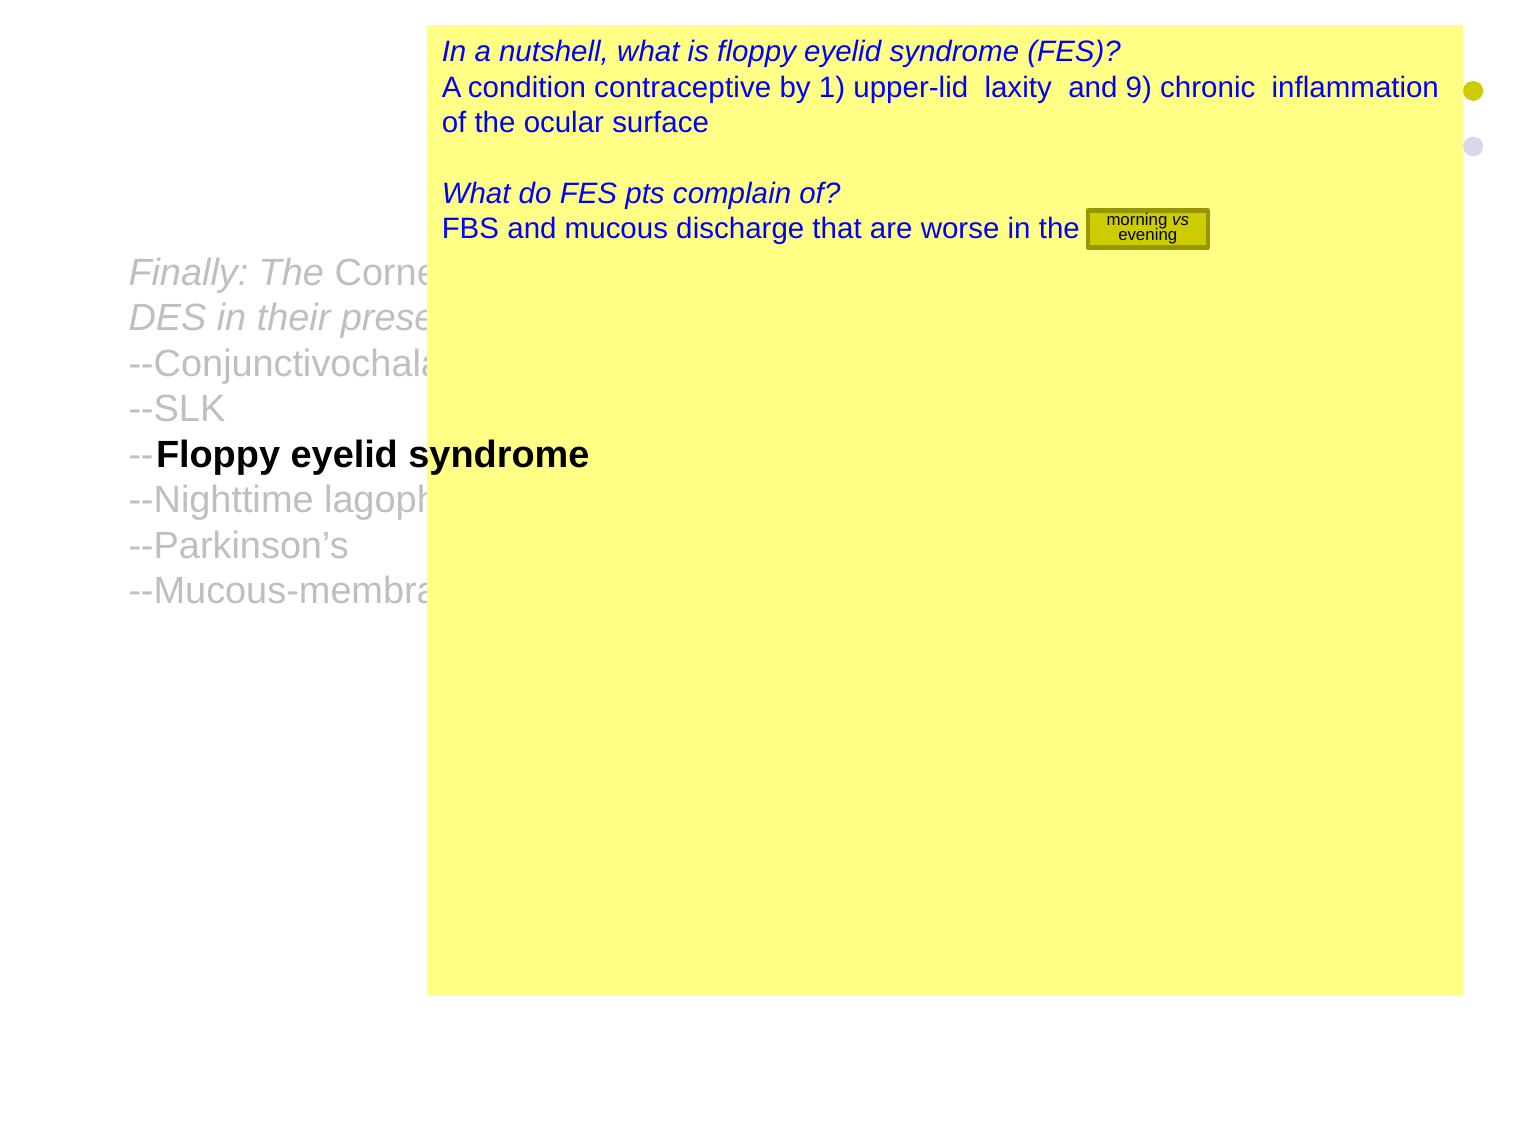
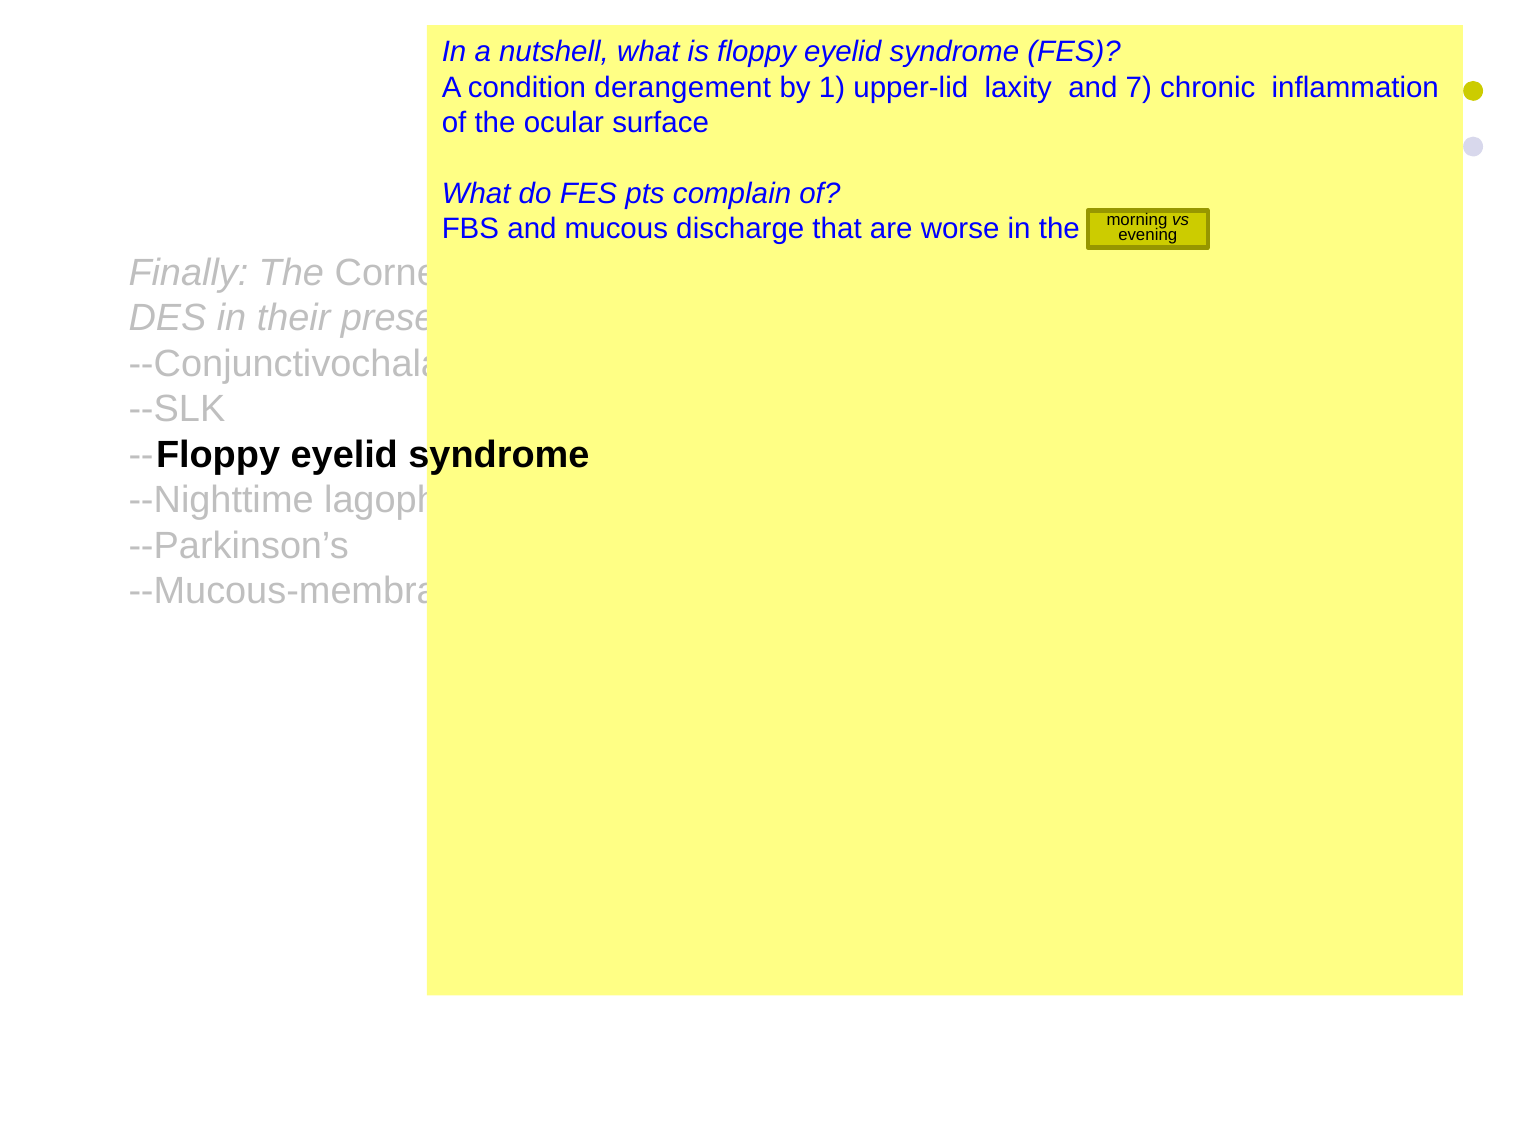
contraceptive: contraceptive -> derangement (683, 88)
9: 9 -> 7 (1139, 88)
